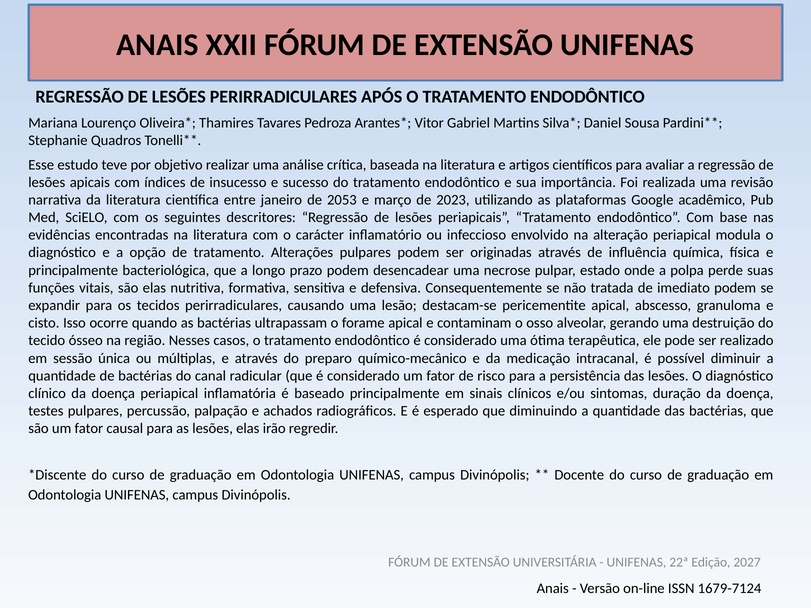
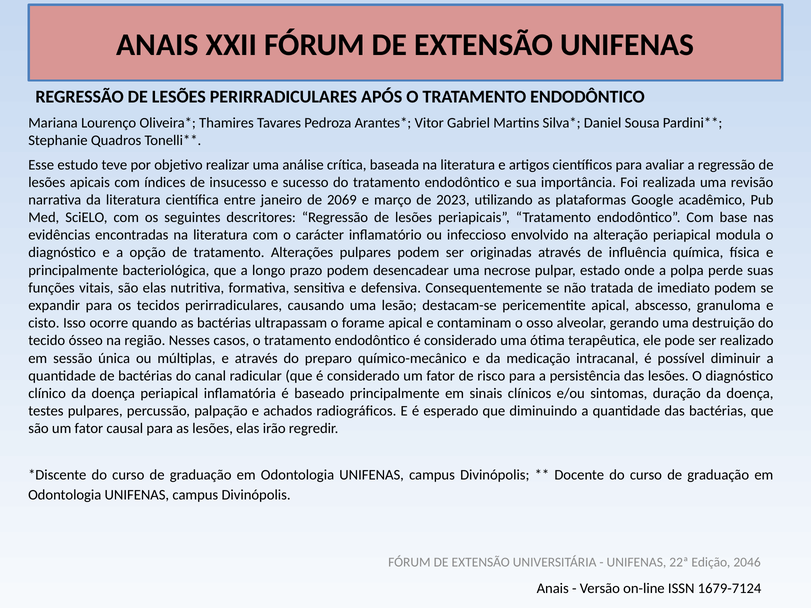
2053: 2053 -> 2069 (342, 200)
2027: 2027 -> 2046 (747, 562)
